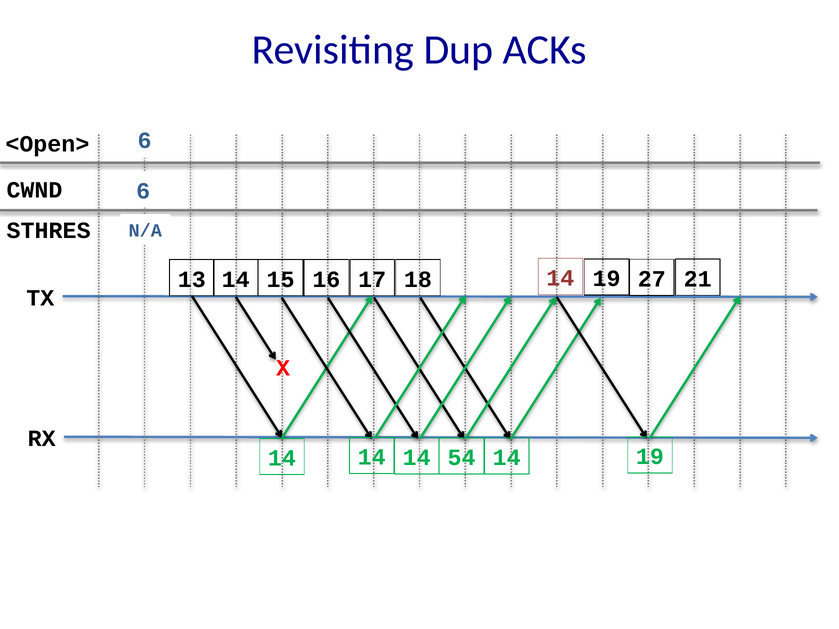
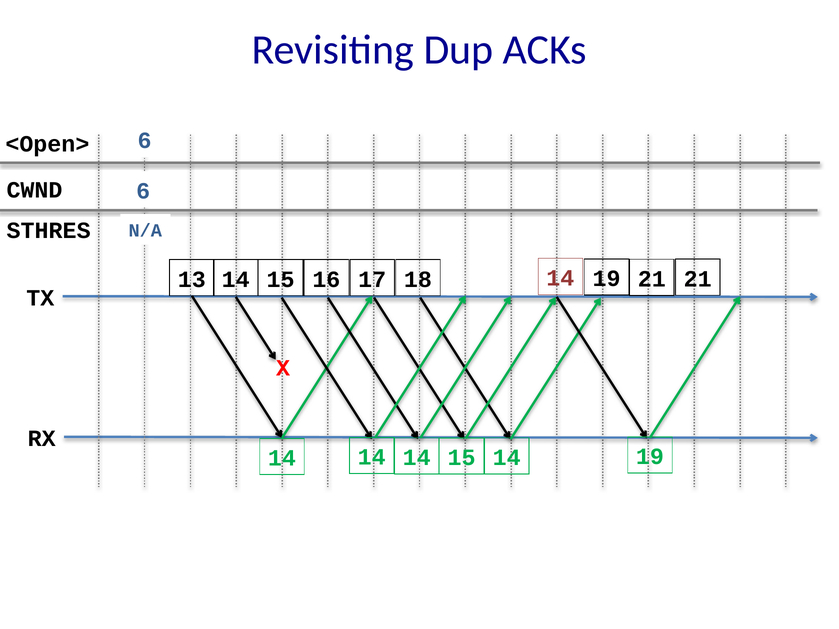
19 27: 27 -> 21 (652, 279)
14 14 54: 54 -> 15 (462, 458)
